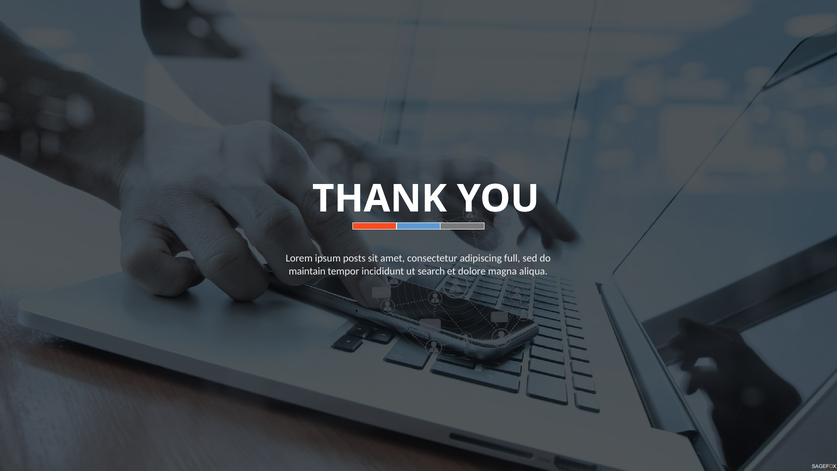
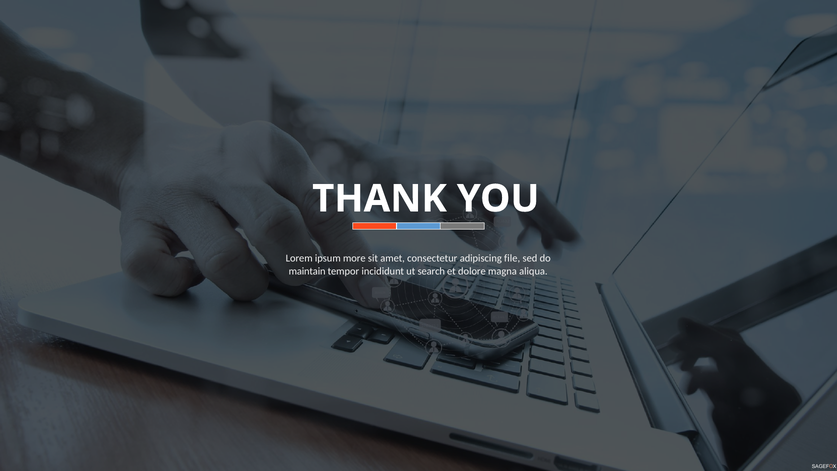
posts: posts -> more (354, 258)
full: full -> file (512, 258)
